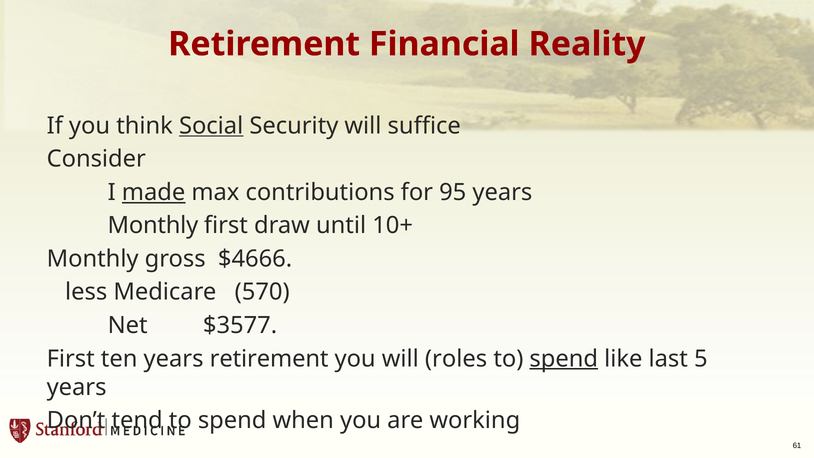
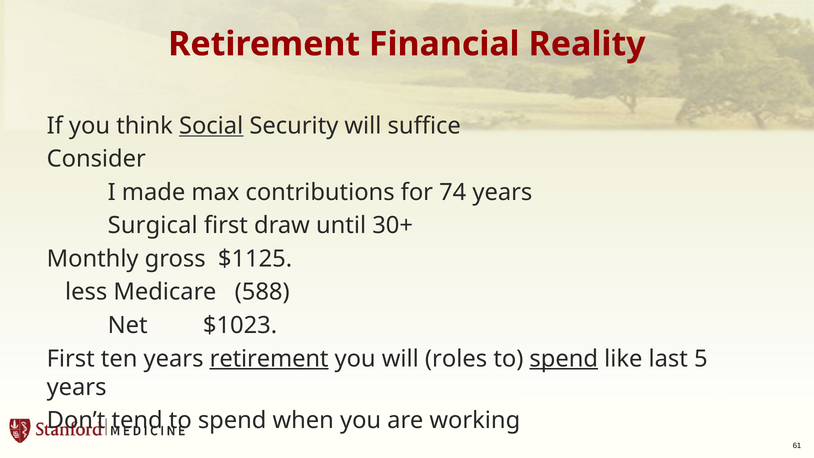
made underline: present -> none (154, 192)
95: 95 -> 74 (453, 192)
Monthly: Monthly -> Surgical (153, 226)
10+: 10+ -> 30+ (393, 226)
$4666: $4666 -> $1125 (255, 259)
570: 570 -> 588 (262, 292)
$3577: $3577 -> $1023 (240, 325)
retirement underline: none -> present (269, 359)
